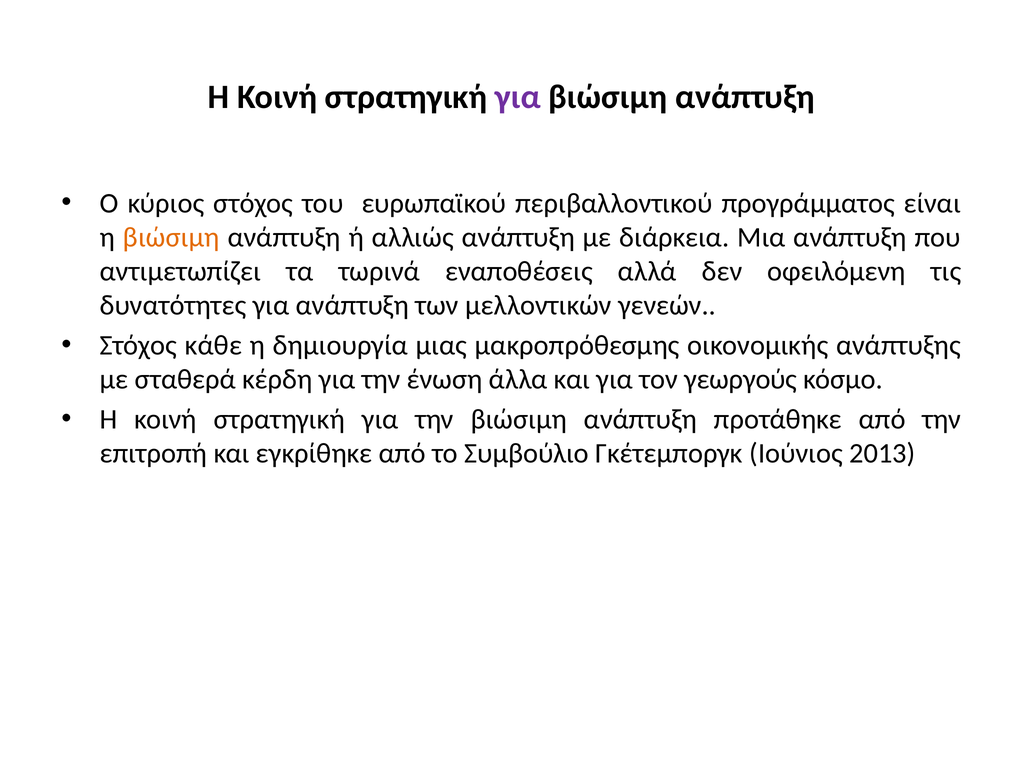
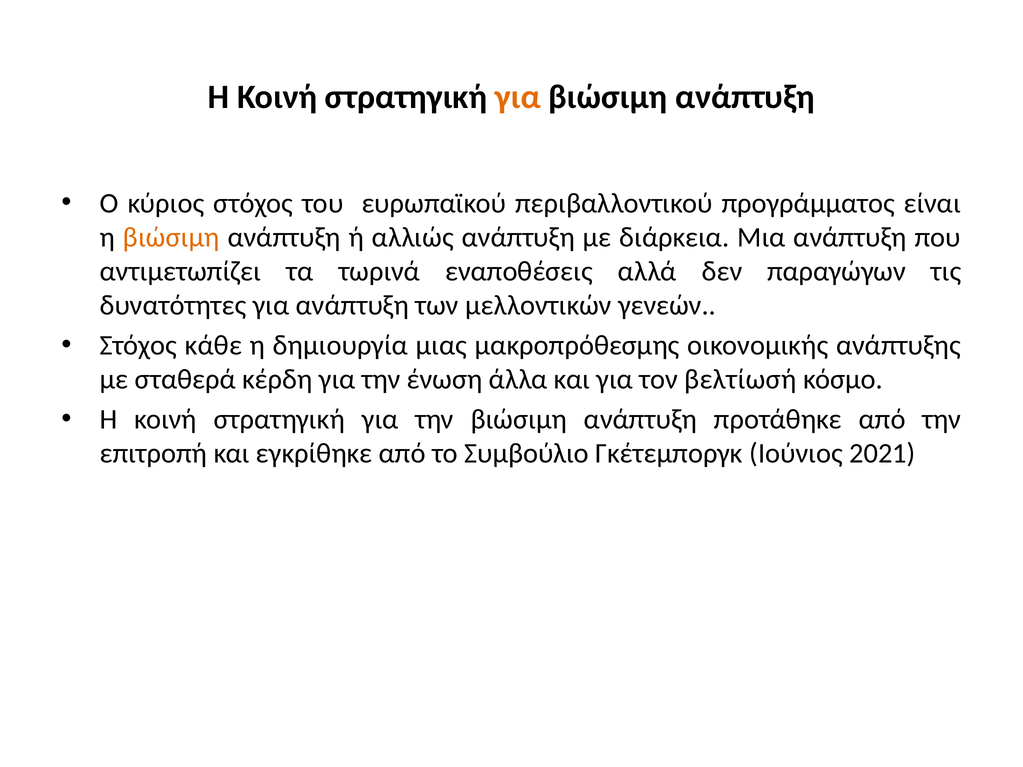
για colour: purple -> orange (518, 97)
οφειλόμενη: οφειλόμενη -> παραγώγων (837, 272)
γεωργούς: γεωργούς -> βελτίωσή (740, 380)
2013: 2013 -> 2021 (882, 454)
